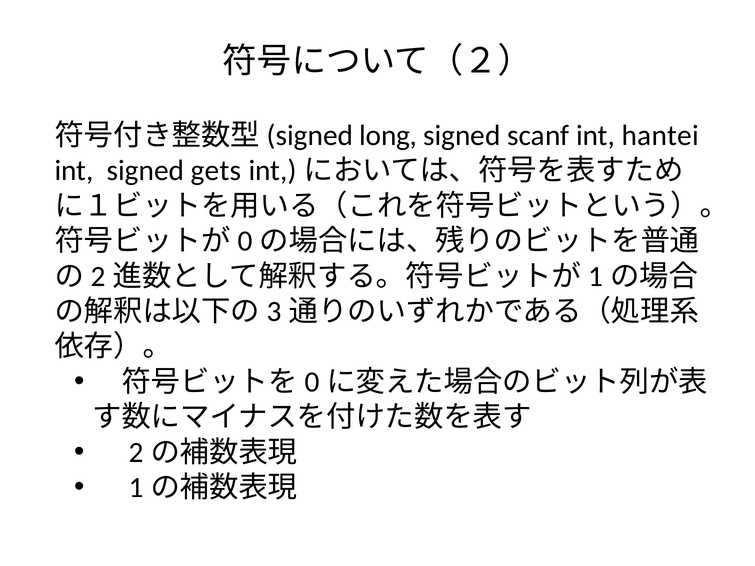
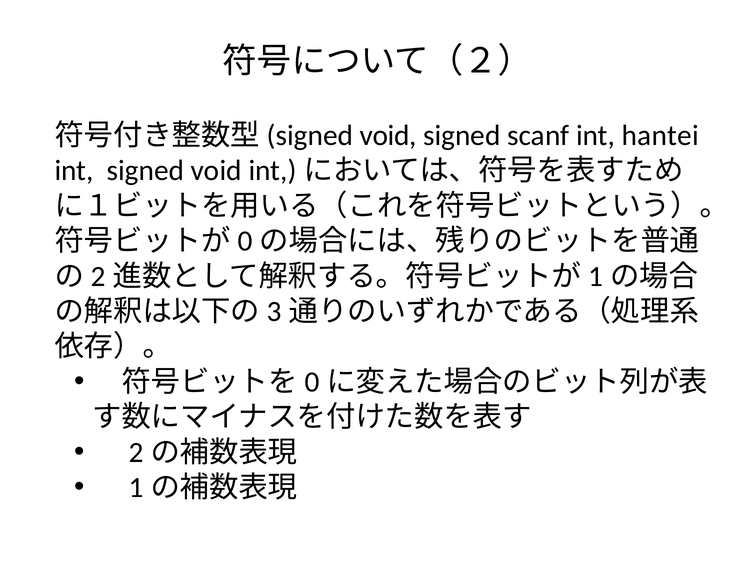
long: long -> void (388, 135)
signed gets: gets -> void (216, 171)
